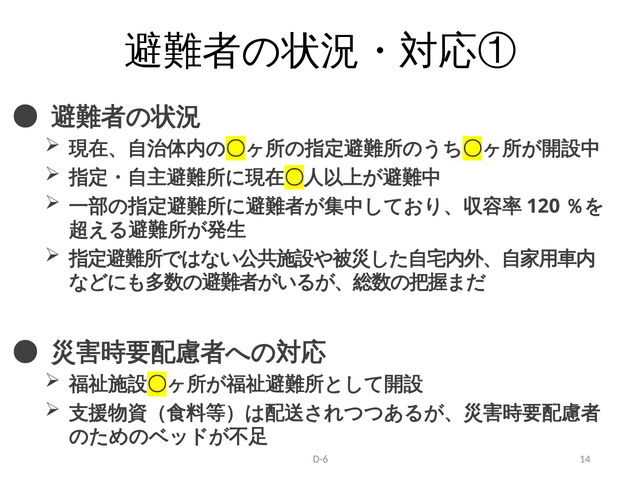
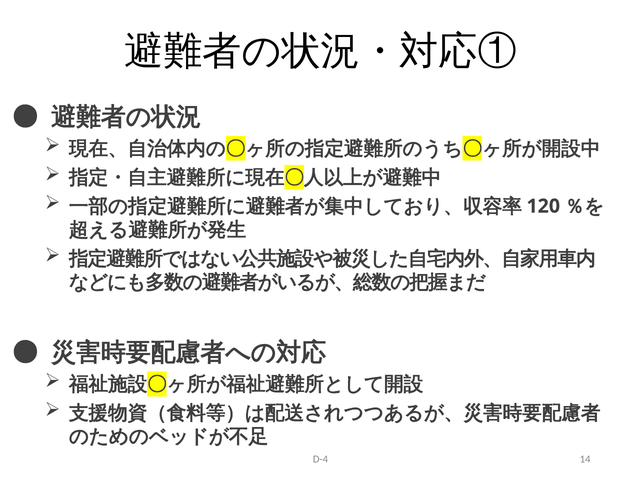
D-6: D-6 -> D-4 (321, 459)
